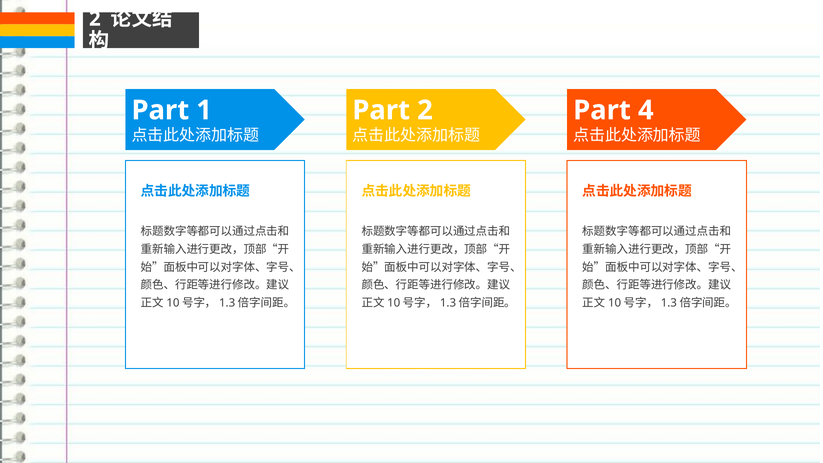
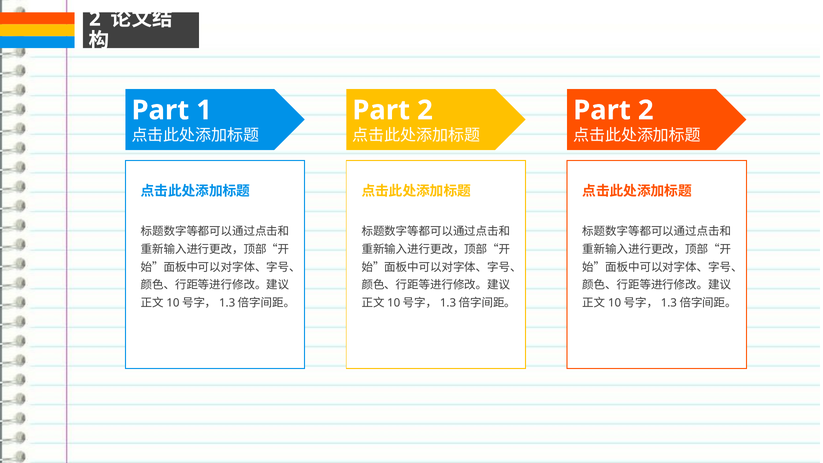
4: 4 -> 2 (646, 110)
